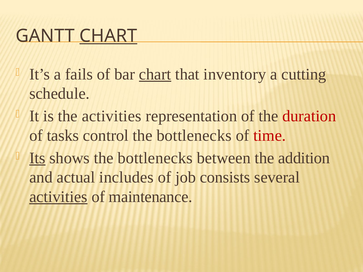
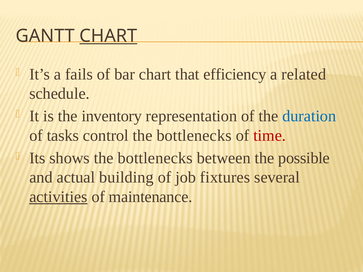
chart underline: present -> none (155, 74)
inventory: inventory -> efficiency (235, 74)
cutting: cutting -> related (304, 74)
the activities: activities -> inventory (112, 116)
duration colour: red -> blue (309, 116)
Its underline: present -> none (37, 158)
addition: addition -> possible (304, 158)
includes: includes -> building (126, 178)
consists: consists -> fixtures (225, 178)
